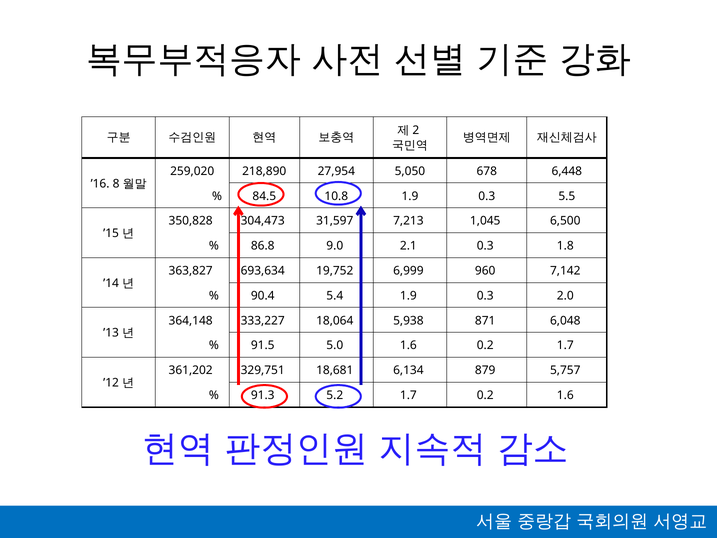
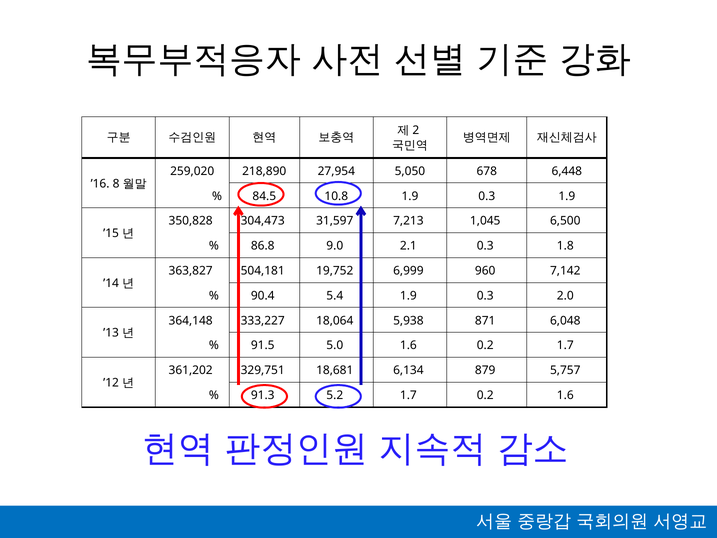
0.3 5.5: 5.5 -> 1.9 (567, 196)
693,634: 693,634 -> 504,181 (263, 271)
